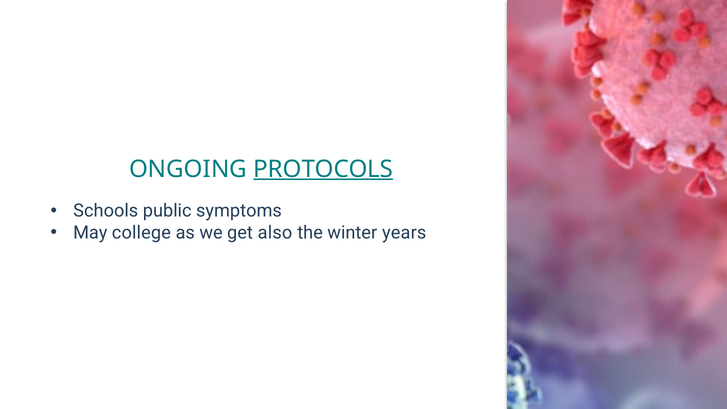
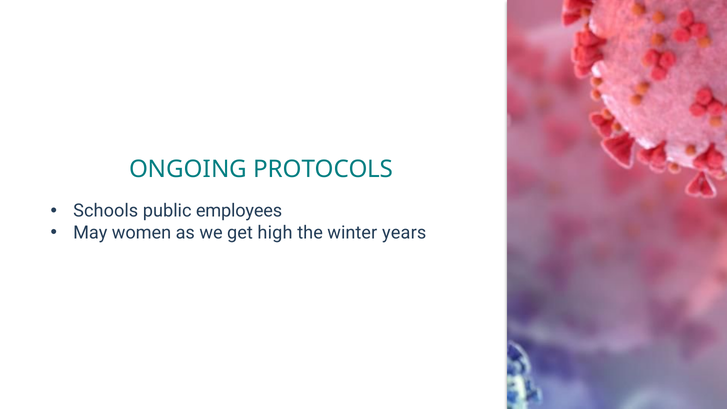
PROTOCOLS underline: present -> none (323, 169)
symptoms: symptoms -> employees (239, 211)
college: college -> women (142, 233)
also: also -> high (275, 233)
